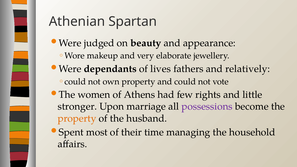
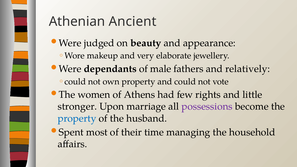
Spartan: Spartan -> Ancient (133, 22)
lives: lives -> male (161, 69)
property colour: orange -> blue (77, 118)
